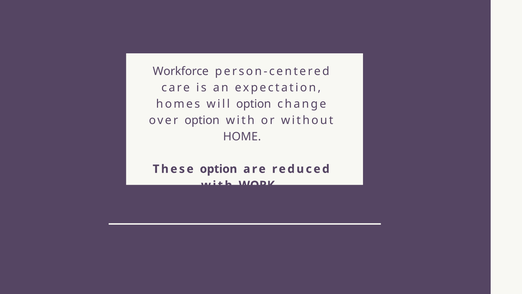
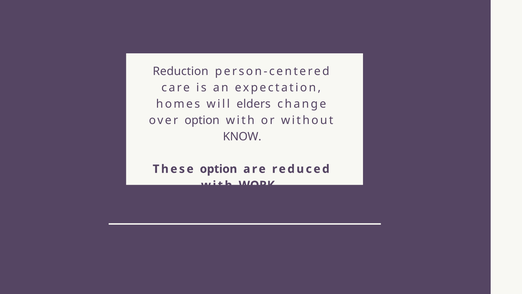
Workforce: Workforce -> Reduction (181, 71)
will option: option -> elders (254, 104)
HOME: HOME -> KNOW (242, 136)
